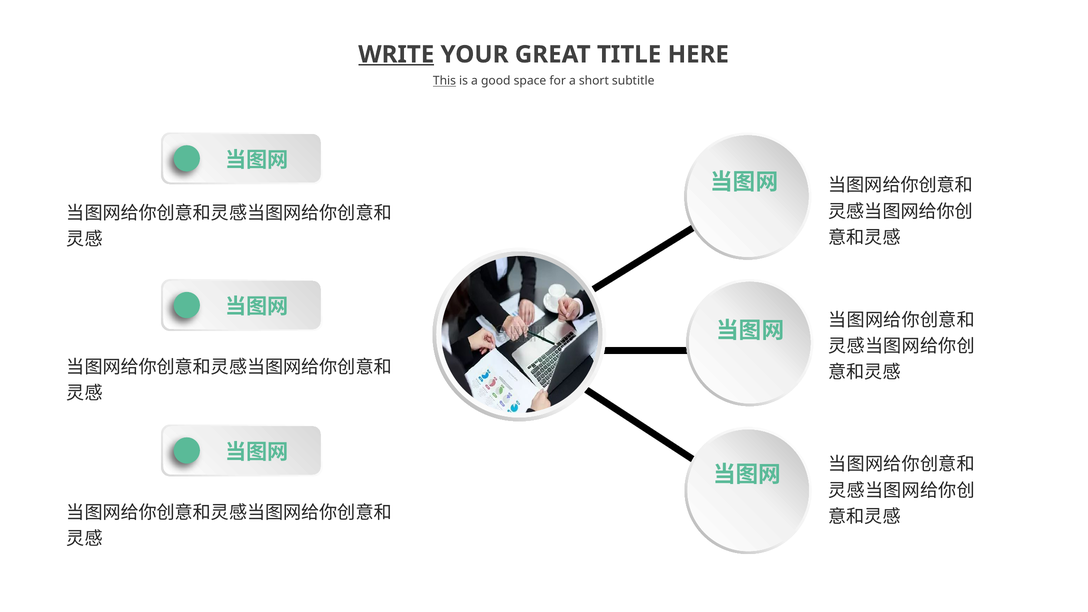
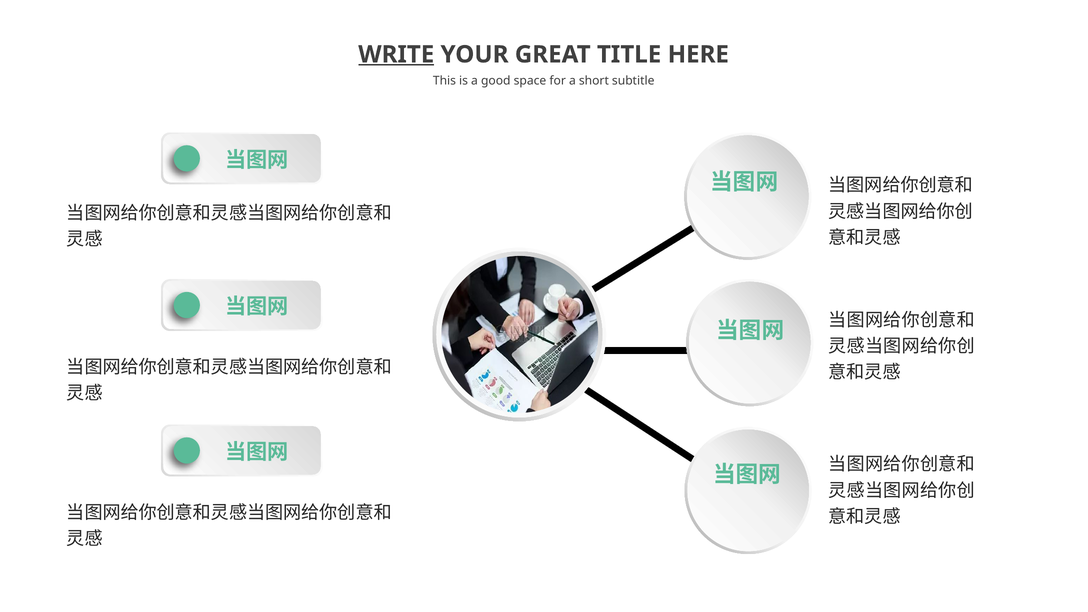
This underline: present -> none (444, 81)
